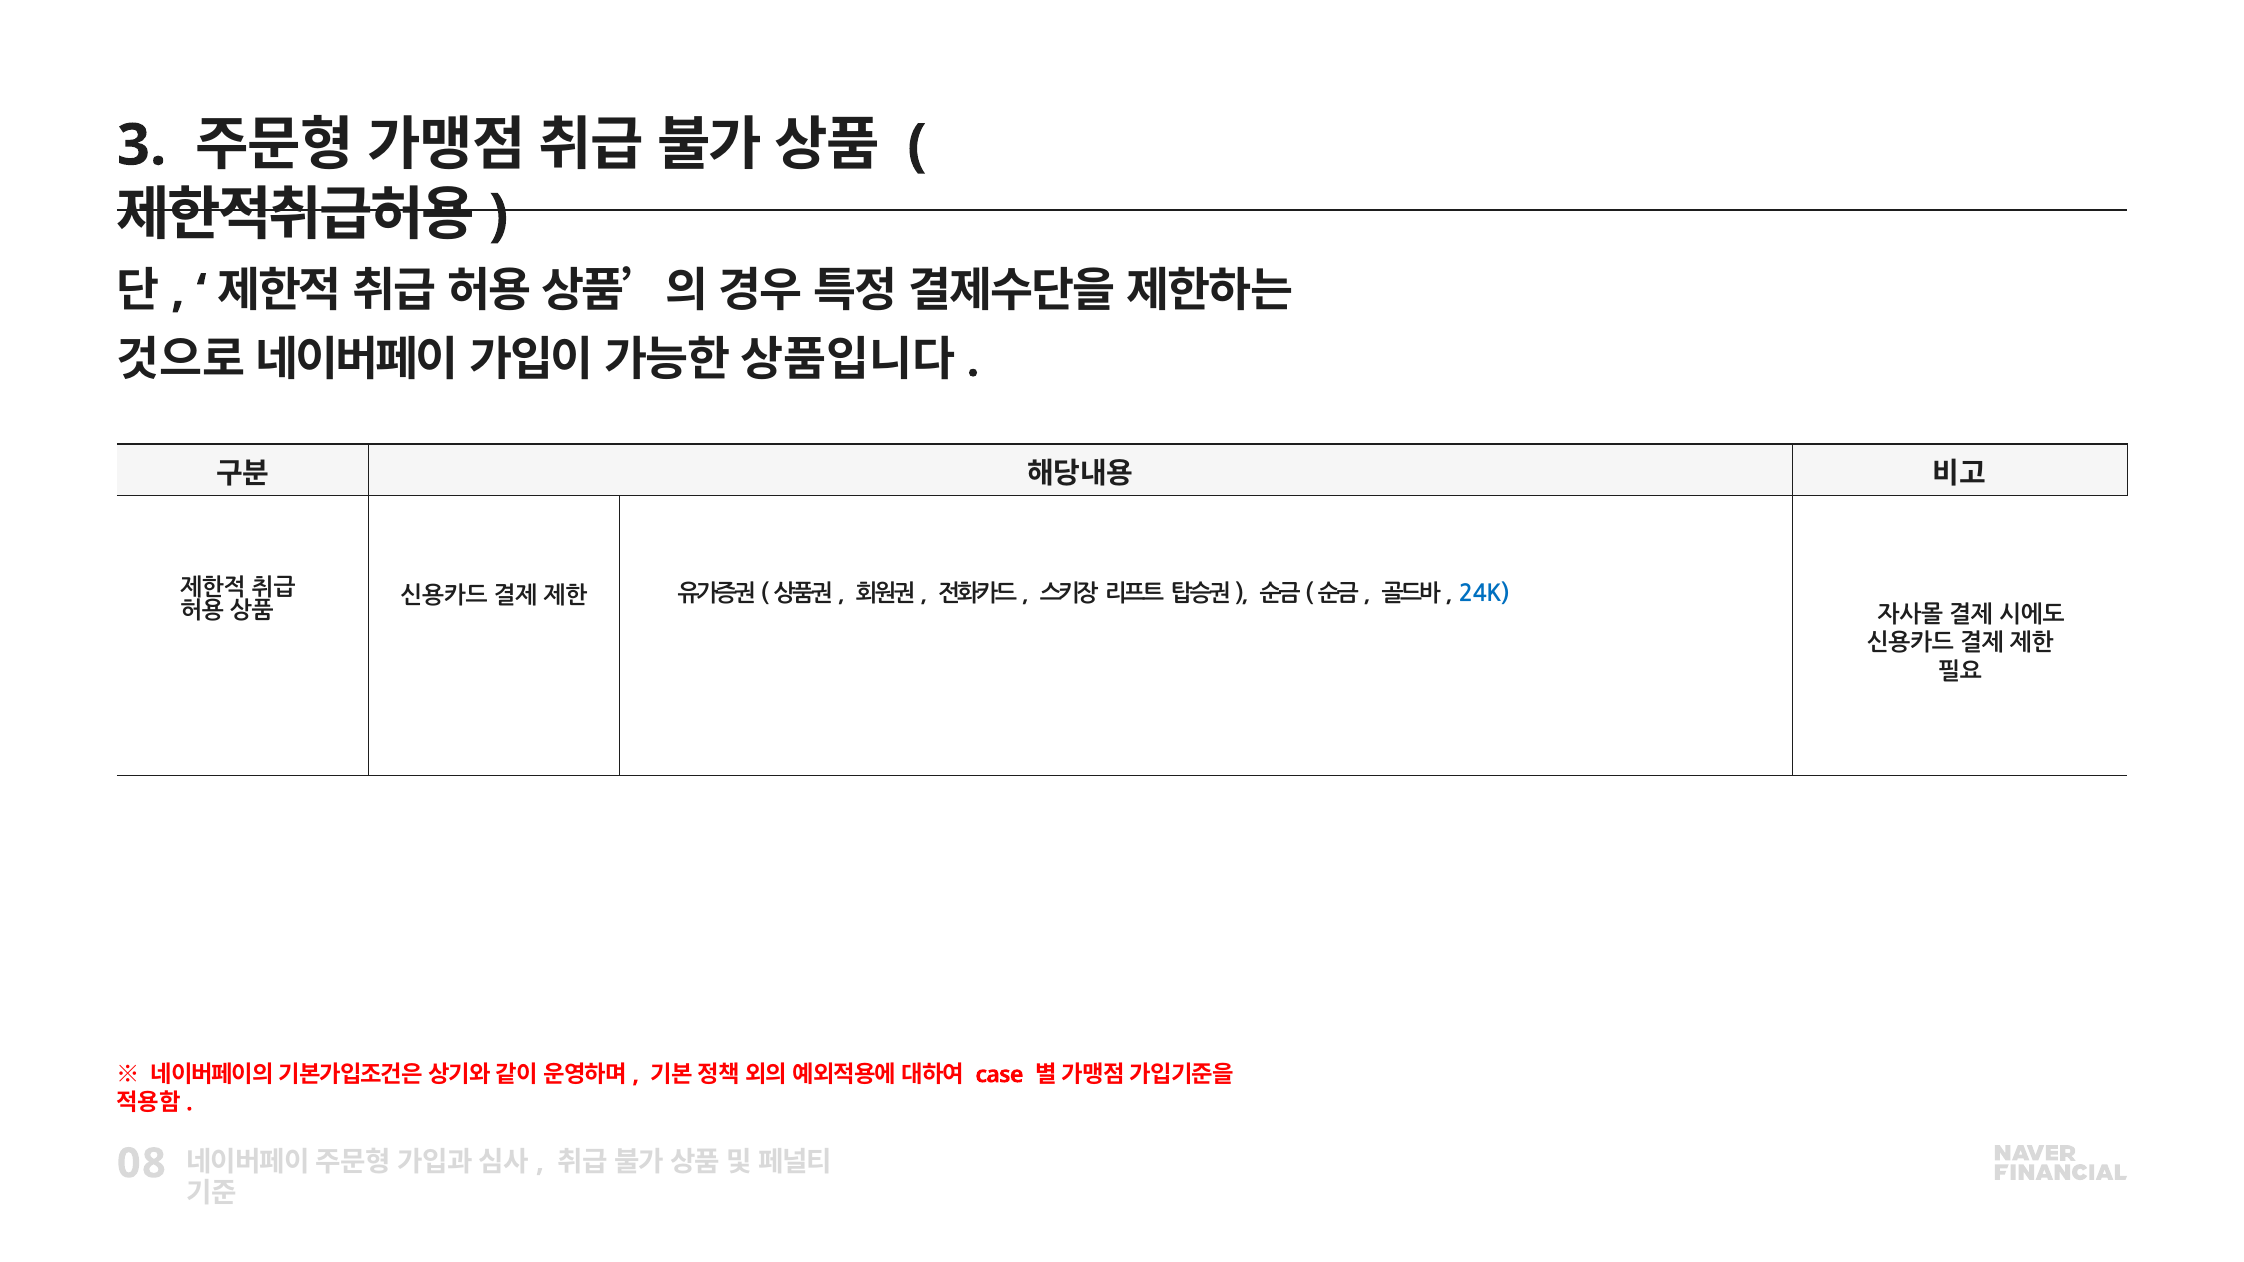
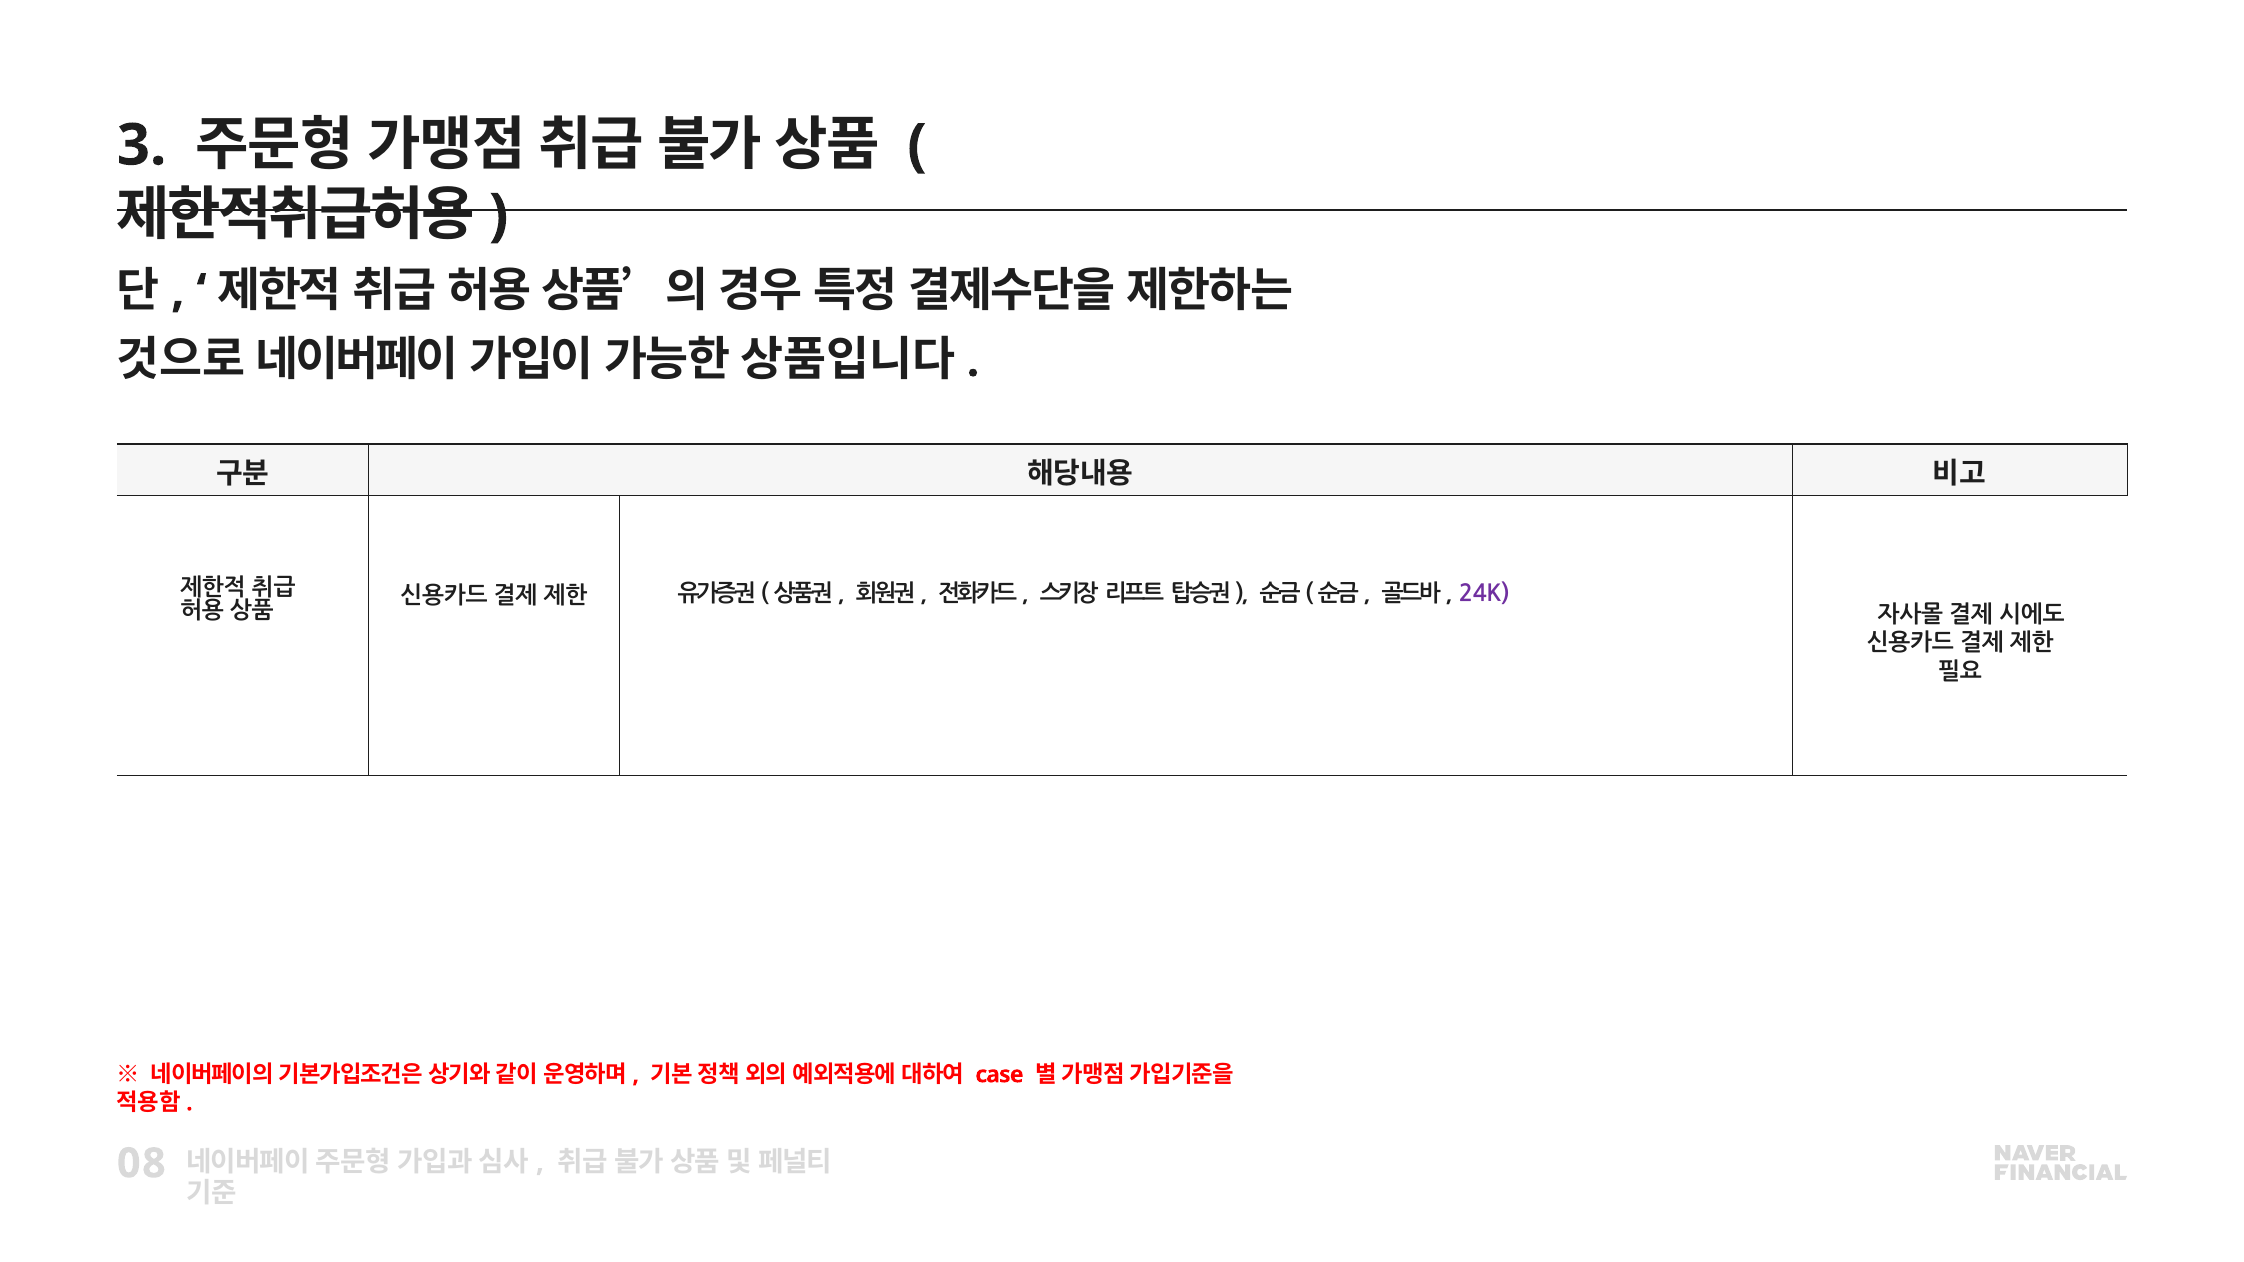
24K colour: blue -> purple (1484, 594)
